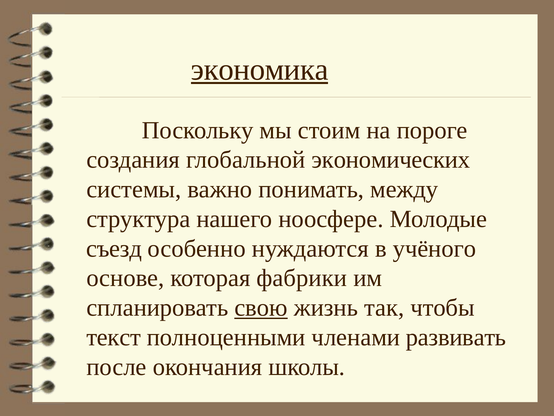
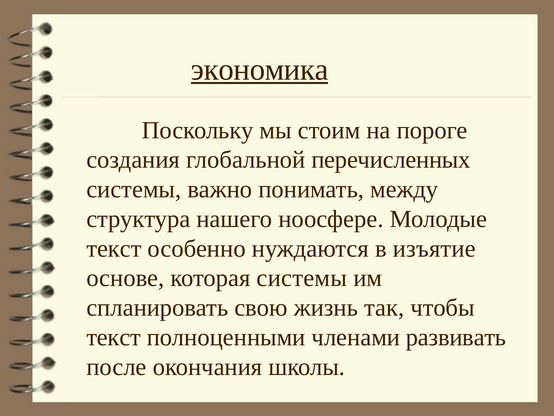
экономических: экономических -> перечисленных (391, 160)
съезд: съезд -> текст (114, 248)
учёного: учёного -> изъятие (434, 248)
которая фабрики: фабрики -> системы (302, 278)
свою underline: present -> none (261, 307)
